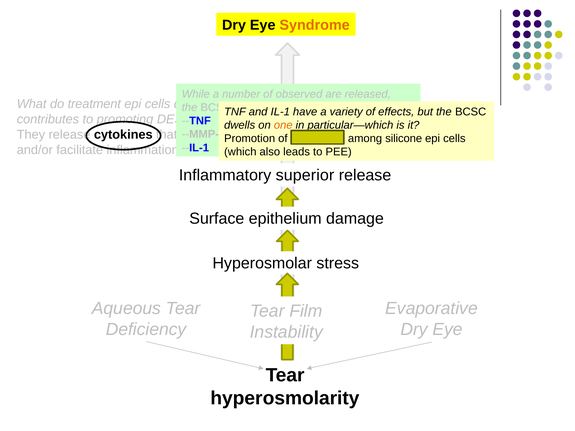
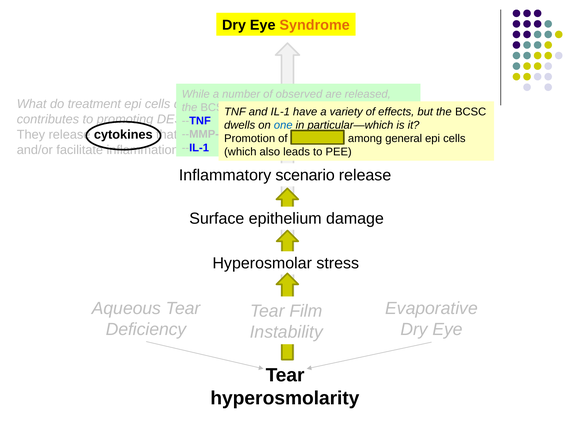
one colour: orange -> blue (283, 125)
silicone: silicone -> general (404, 139)
superior: superior -> scenario (305, 175)
